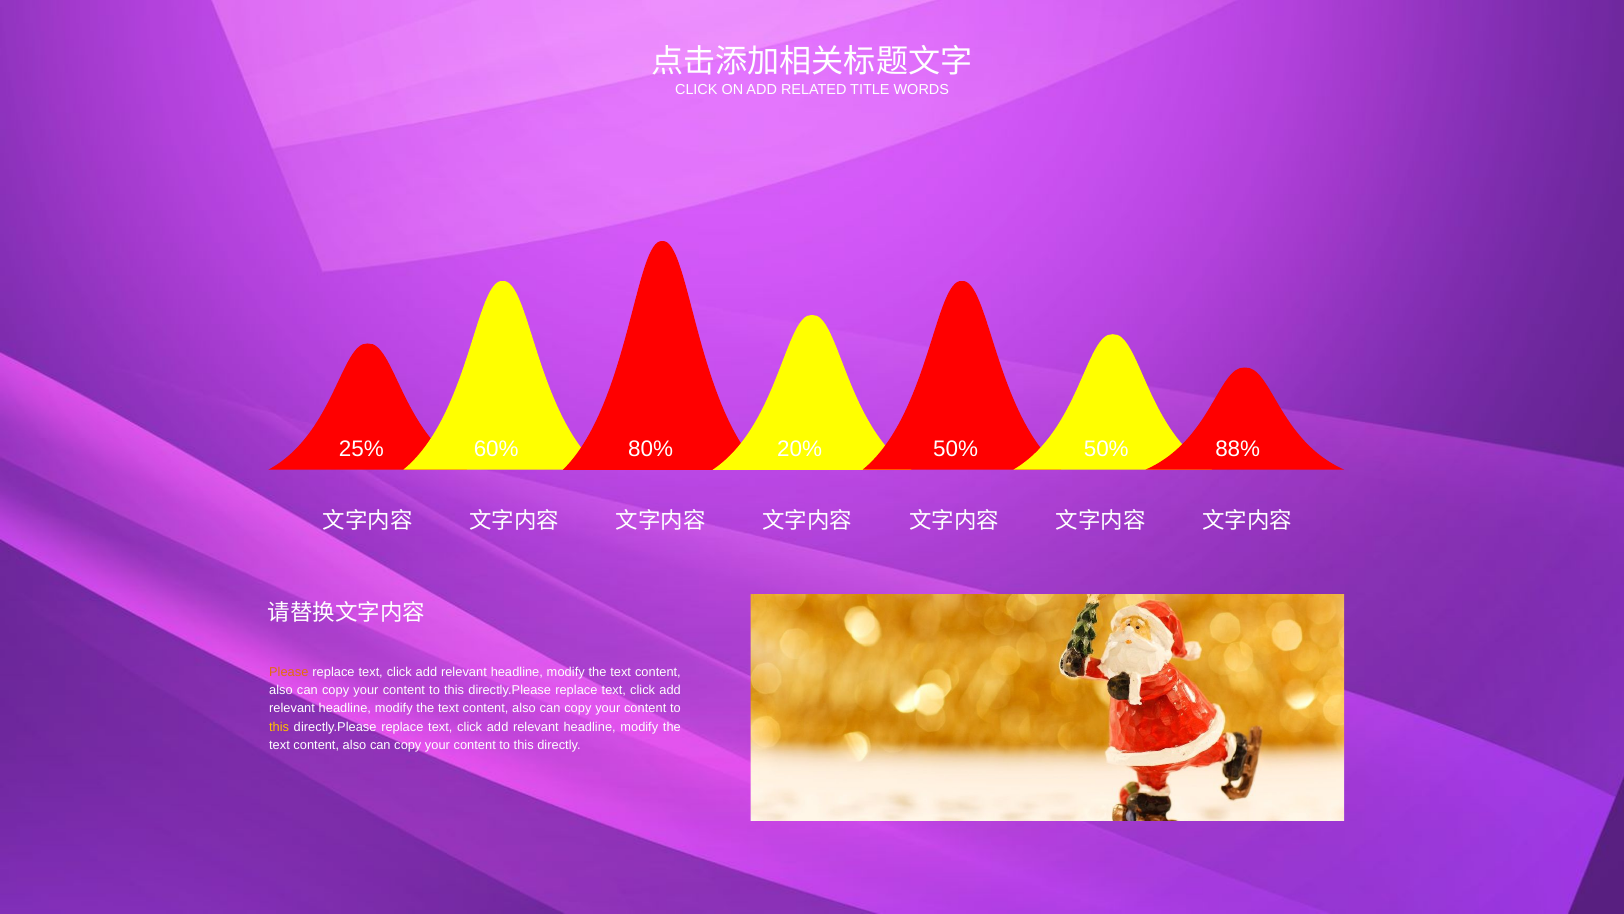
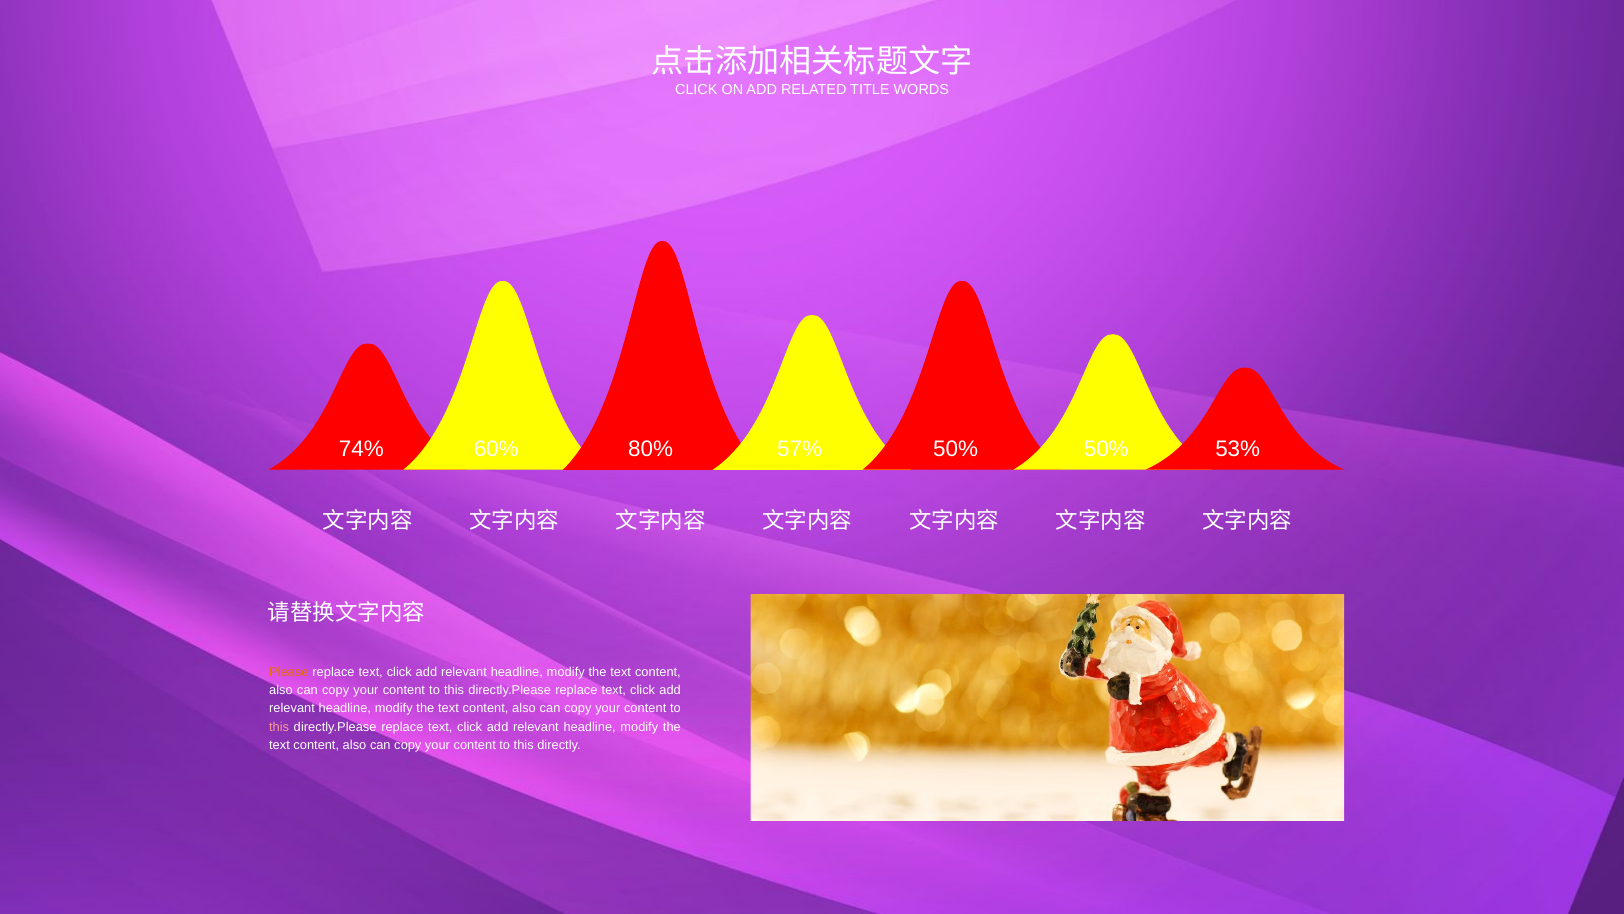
25%: 25% -> 74% (361, 448)
20%: 20% -> 57% (800, 448)
88%: 88% -> 53% (1238, 448)
this colour: yellow -> pink (279, 727)
